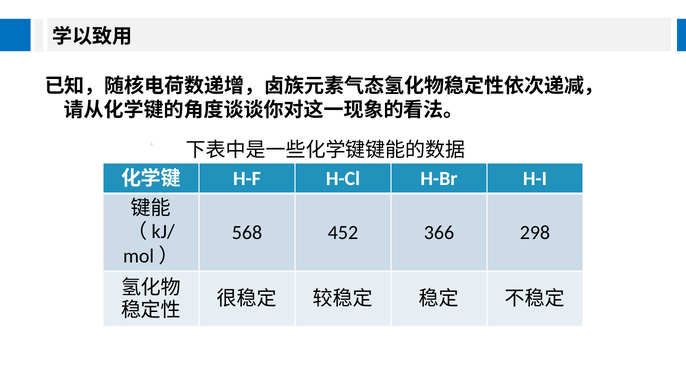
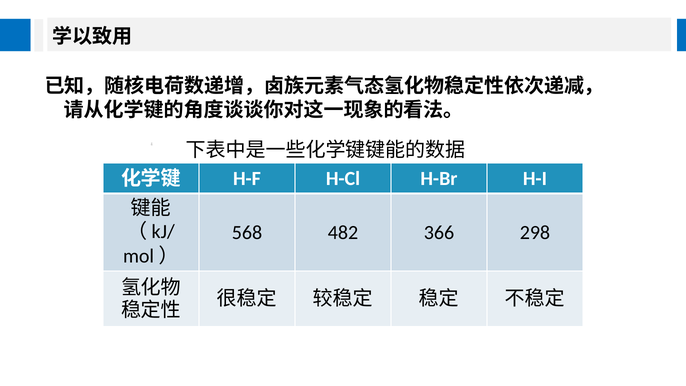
452: 452 -> 482 (343, 232)
